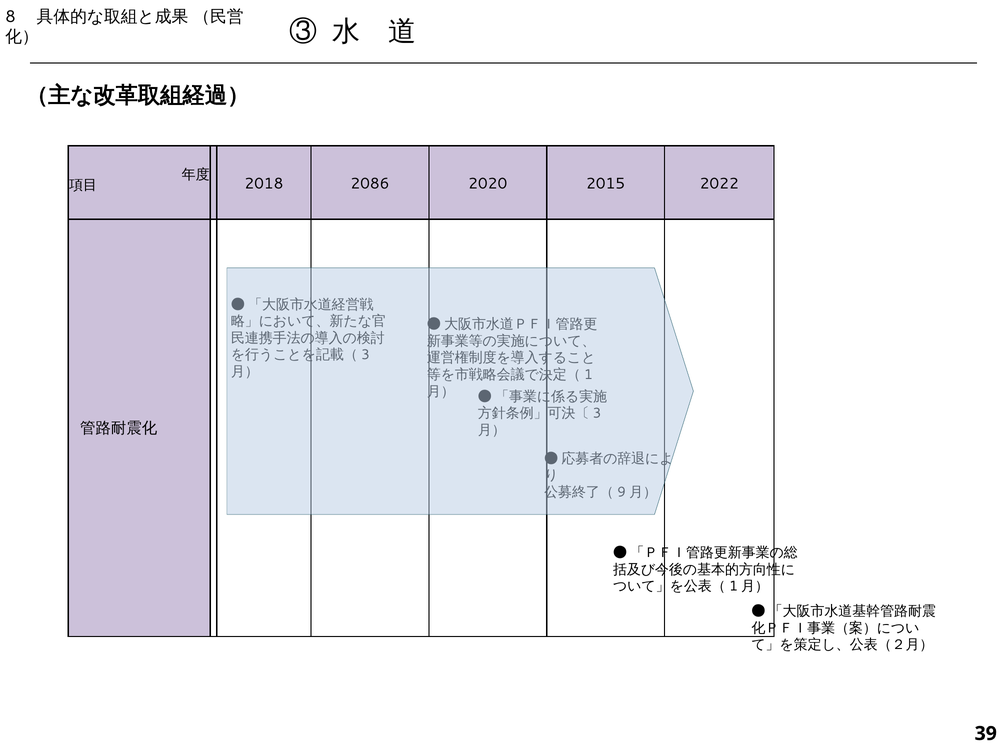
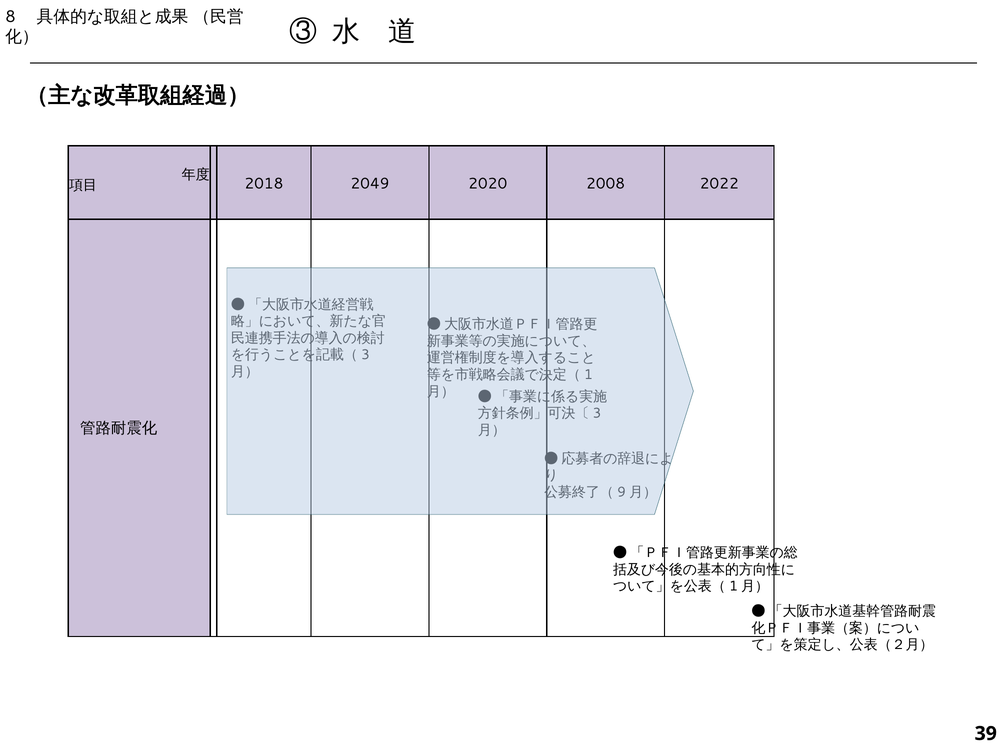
2086: 2086 -> 2049 (370, 184)
2015: 2015 -> 2008 (606, 184)
